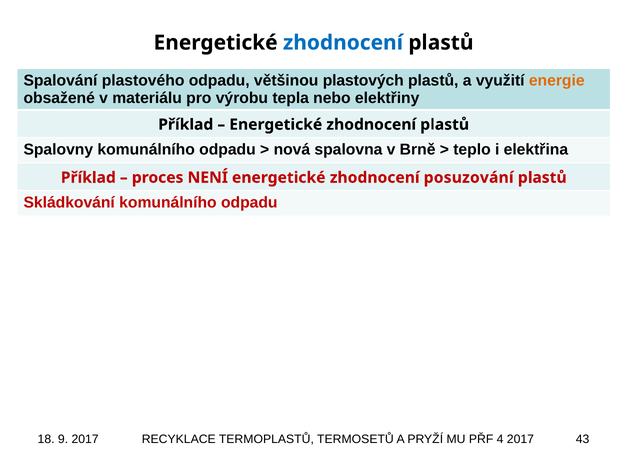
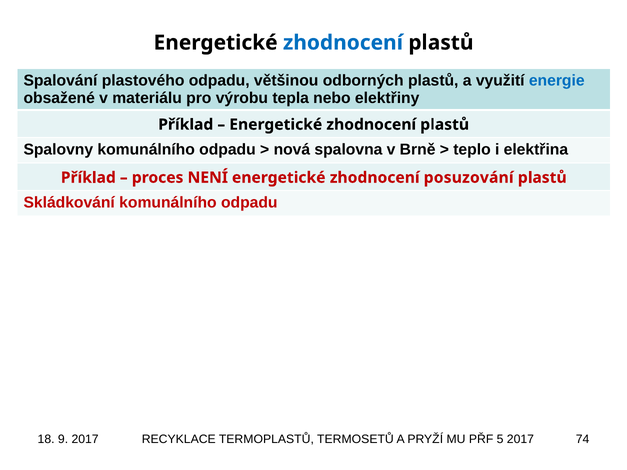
plastových: plastových -> odborných (363, 81)
energie colour: orange -> blue (557, 81)
4: 4 -> 5 (500, 440)
43: 43 -> 74 (583, 440)
